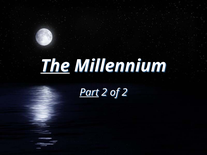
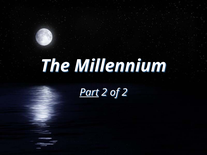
The underline: present -> none (55, 66)
